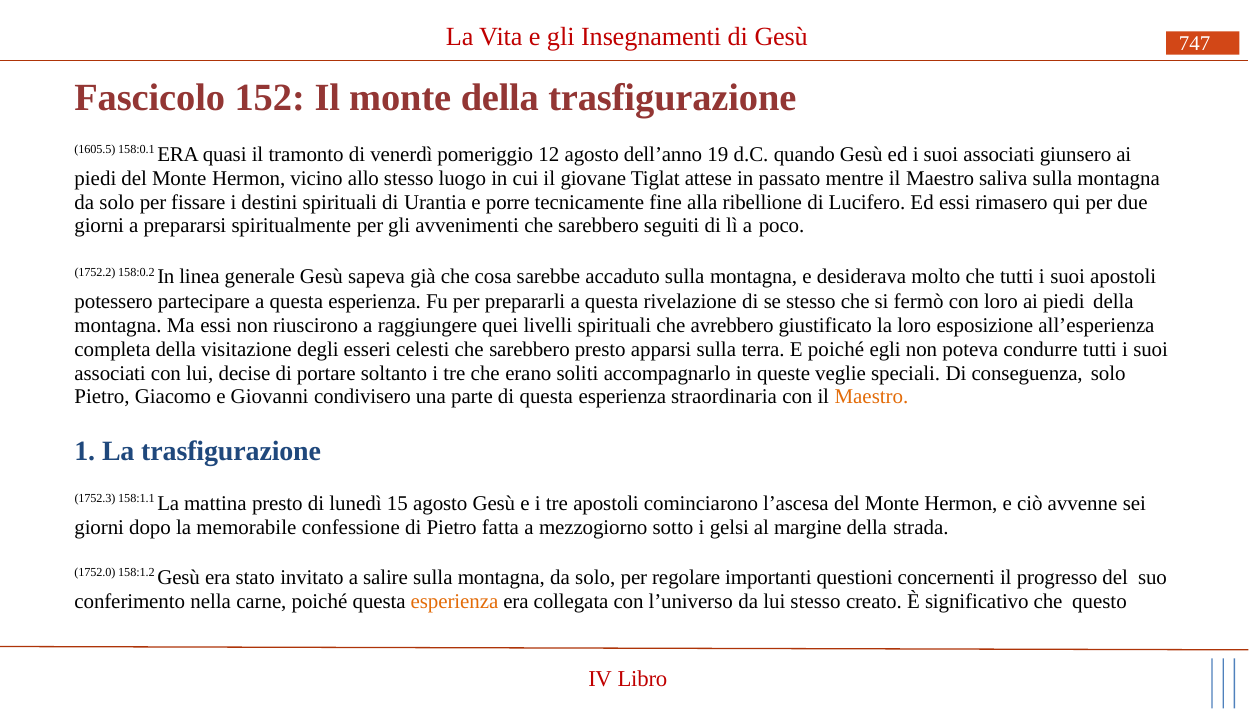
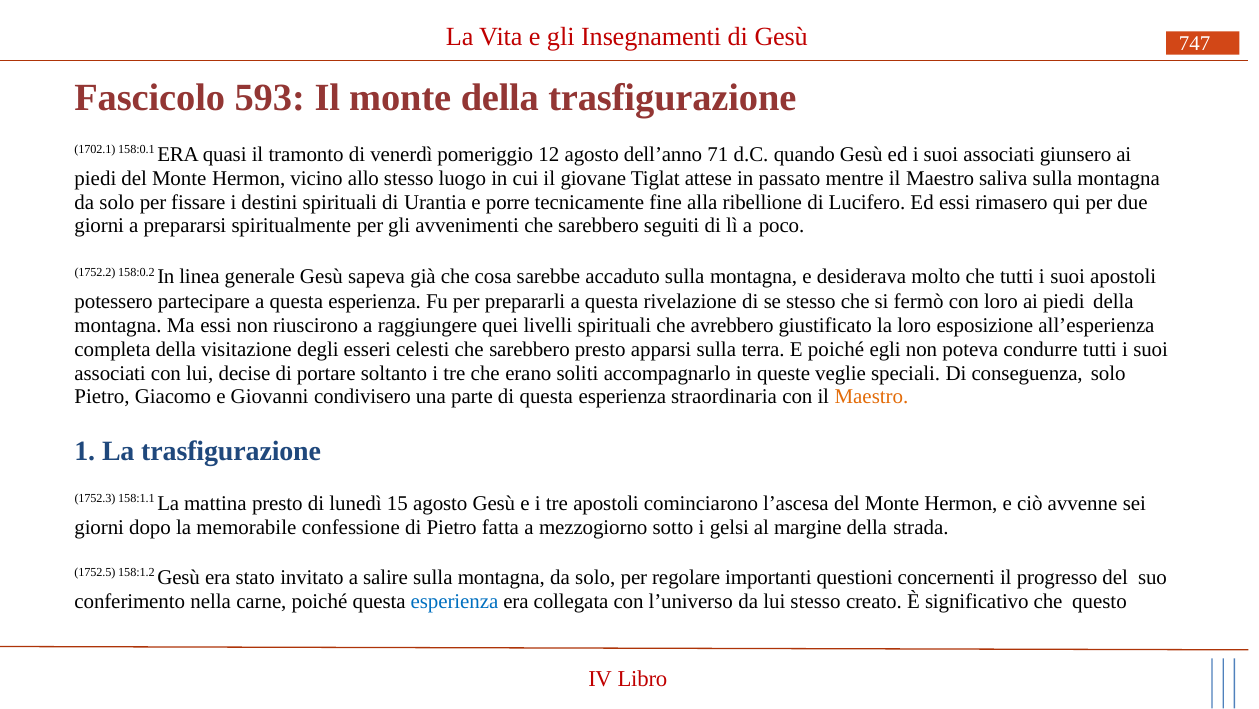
152: 152 -> 593 (270, 97)
1605.5: 1605.5 -> 1702.1 (95, 149)
19: 19 -> 71 (718, 154)
1752.0: 1752.0 -> 1752.5 (95, 573)
esperienza colour: orange -> blue (454, 602)
